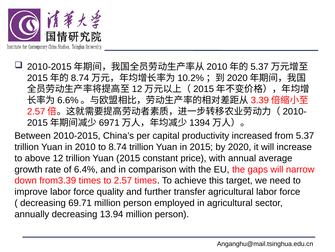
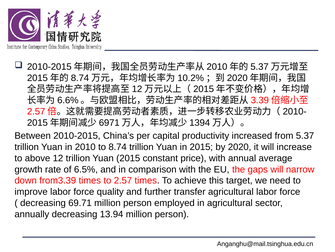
6.4%: 6.4% -> 6.5% (86, 169)
